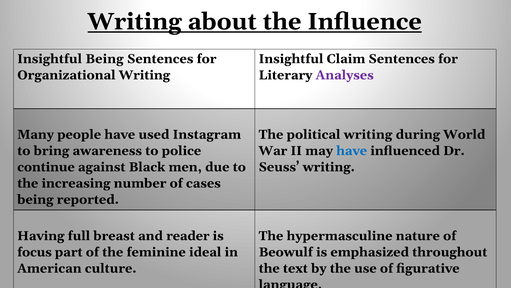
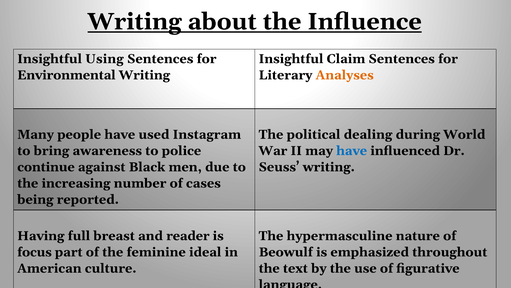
Insightful Being: Being -> Using (104, 59)
Organizational: Organizational -> Environmental (66, 75)
Analyses colour: purple -> orange (345, 75)
political writing: writing -> dealing (368, 134)
